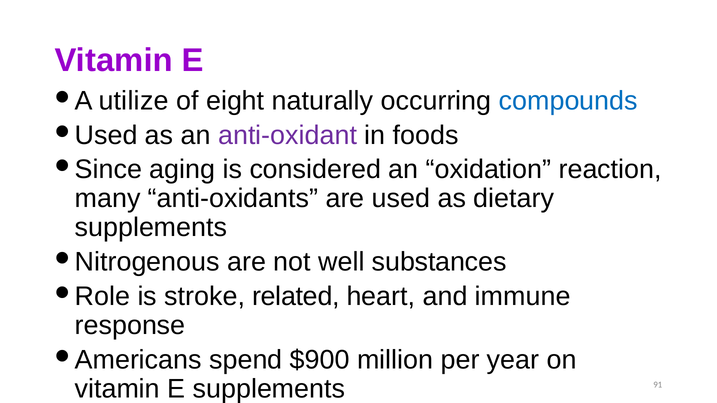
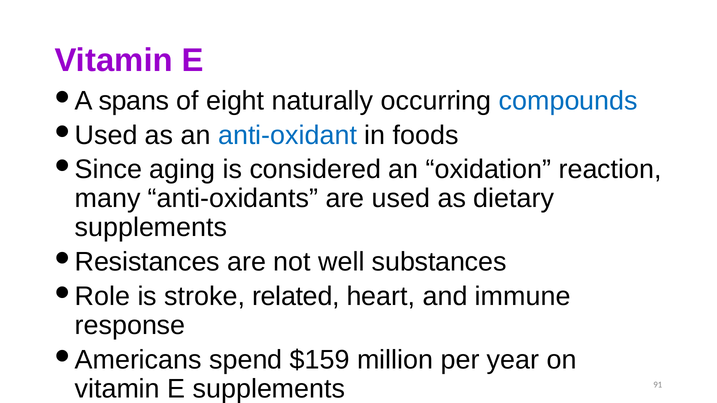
utilize: utilize -> spans (134, 101)
anti-oxidant colour: purple -> blue (288, 135)
Nitrogenous: Nitrogenous -> Resistances (147, 262)
$900: $900 -> $159 (320, 360)
